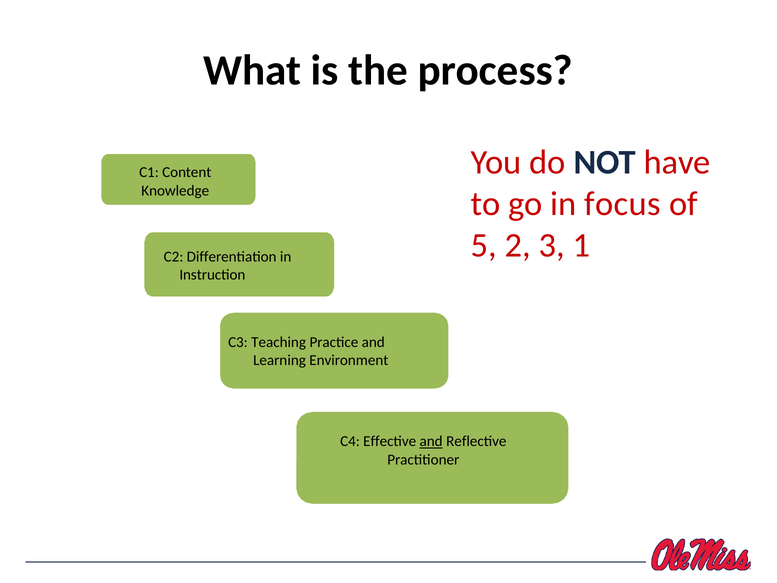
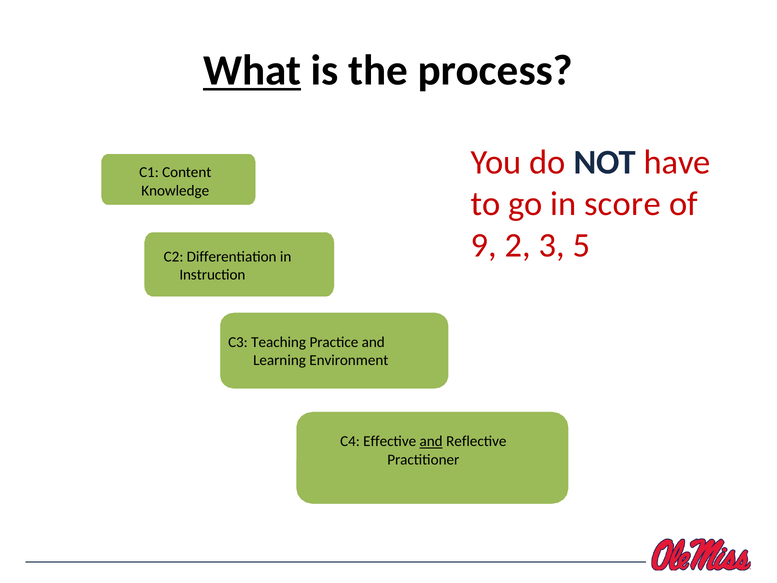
What underline: none -> present (252, 70)
focus: focus -> score (623, 204)
5: 5 -> 9 (484, 245)
1: 1 -> 5 (581, 245)
